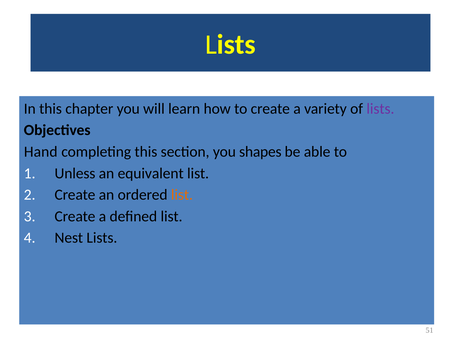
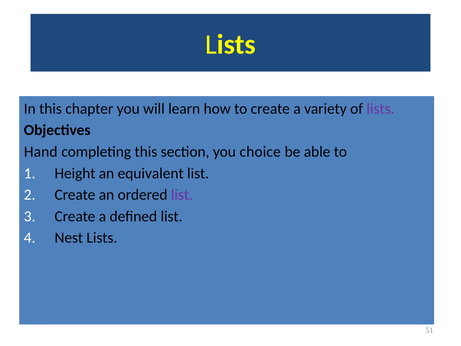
shapes: shapes -> choice (260, 152)
Unless: Unless -> Height (75, 173)
list colour: orange -> purple (182, 195)
